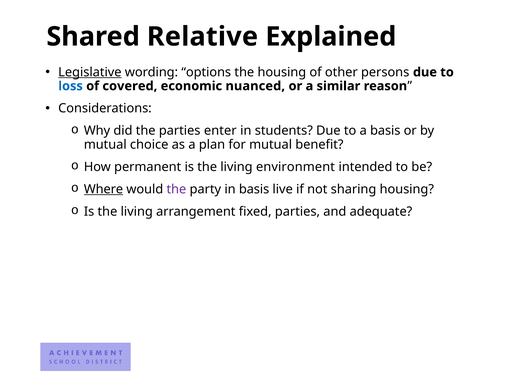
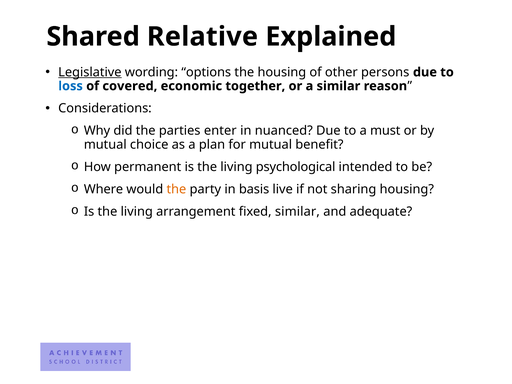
nuanced: nuanced -> together (255, 86)
students: students -> nuanced (284, 131)
a basis: basis -> must (385, 131)
environment: environment -> psychological (296, 167)
Where underline: present -> none (103, 189)
the colour: purple -> orange (176, 189)
fixed parties: parties -> similar (297, 212)
